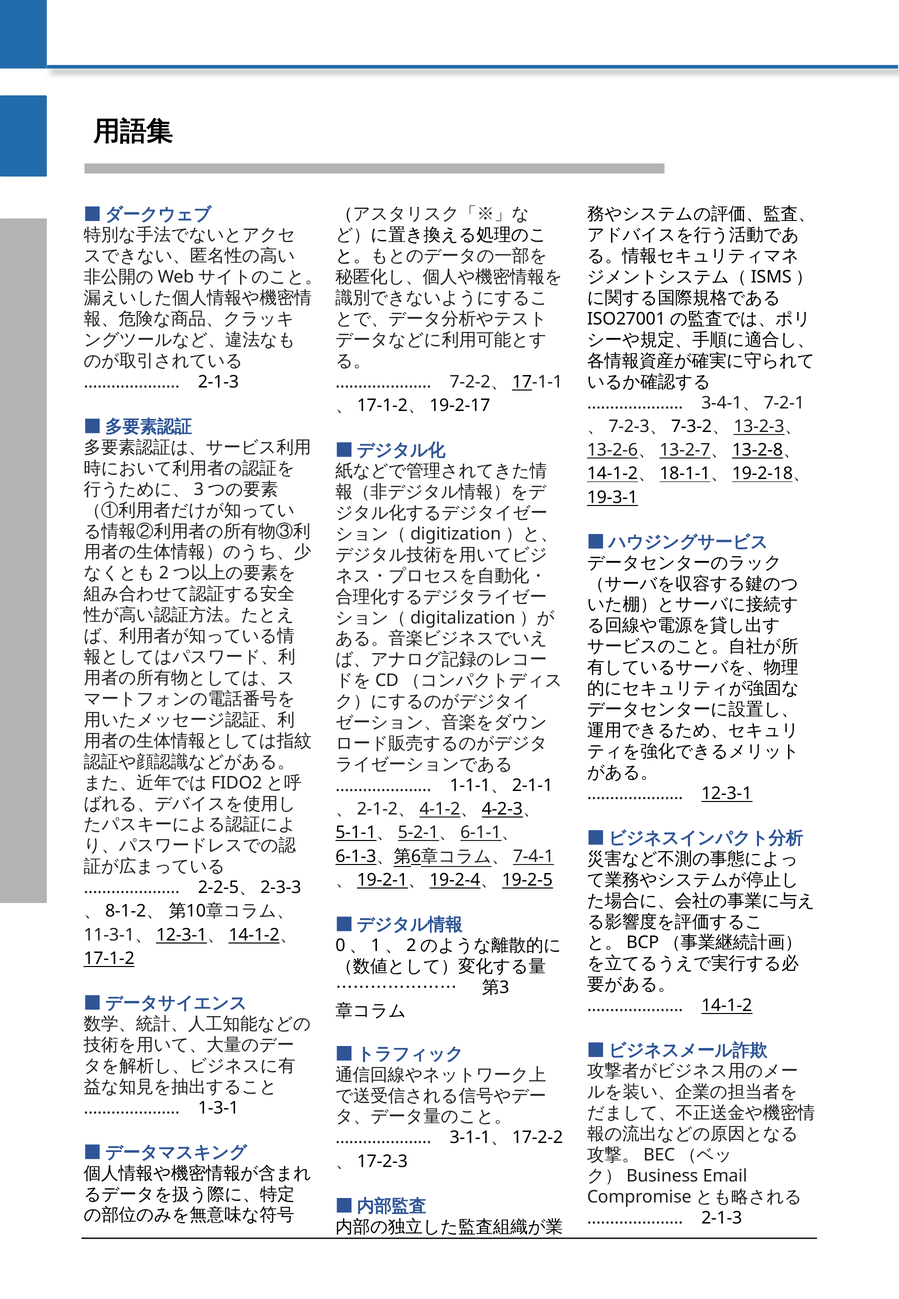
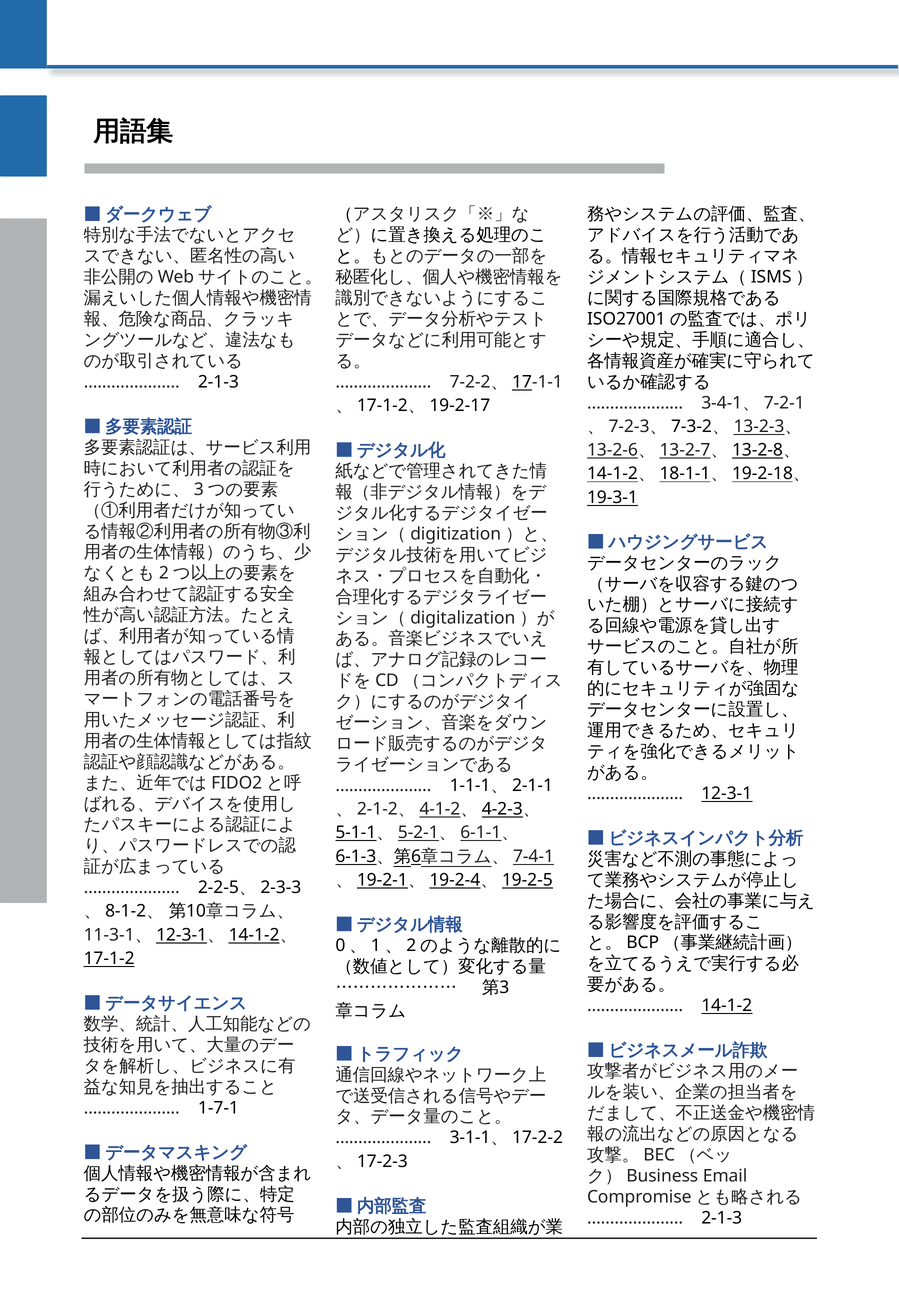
1-3-1: 1-3-1 -> 1-7-1 (218, 1107)
